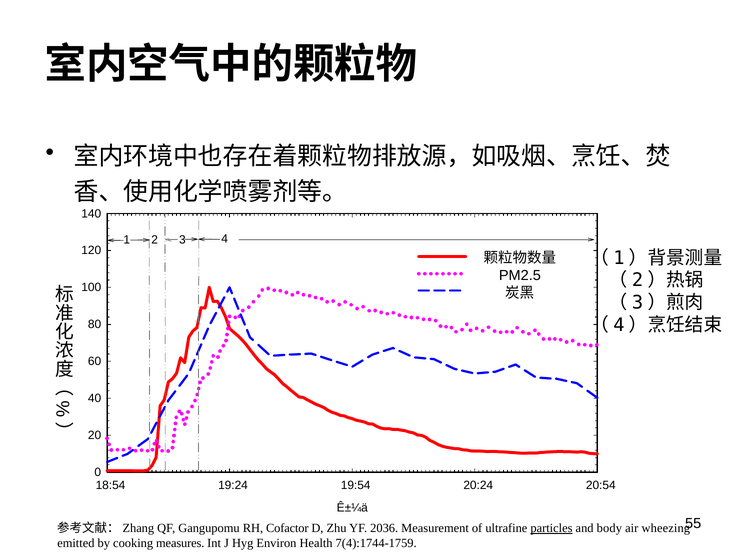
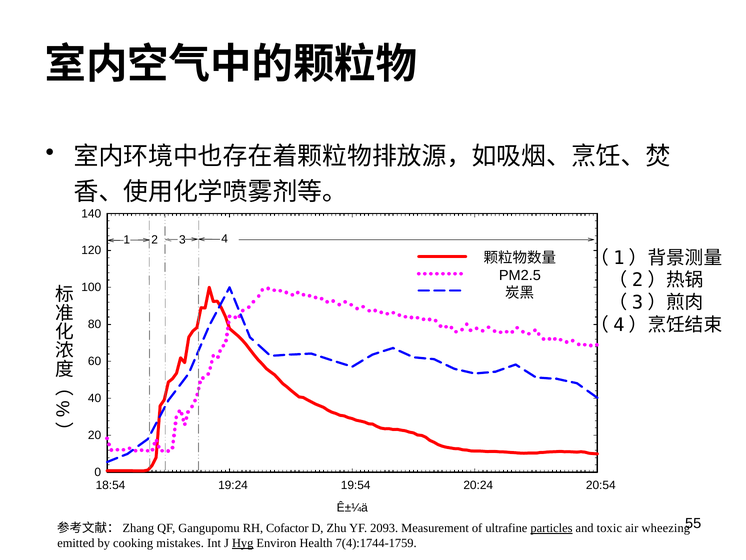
2036: 2036 -> 2093 (384, 528)
body: body -> toxic (609, 528)
measures: measures -> mistakes (180, 543)
Hyg underline: none -> present (243, 543)
